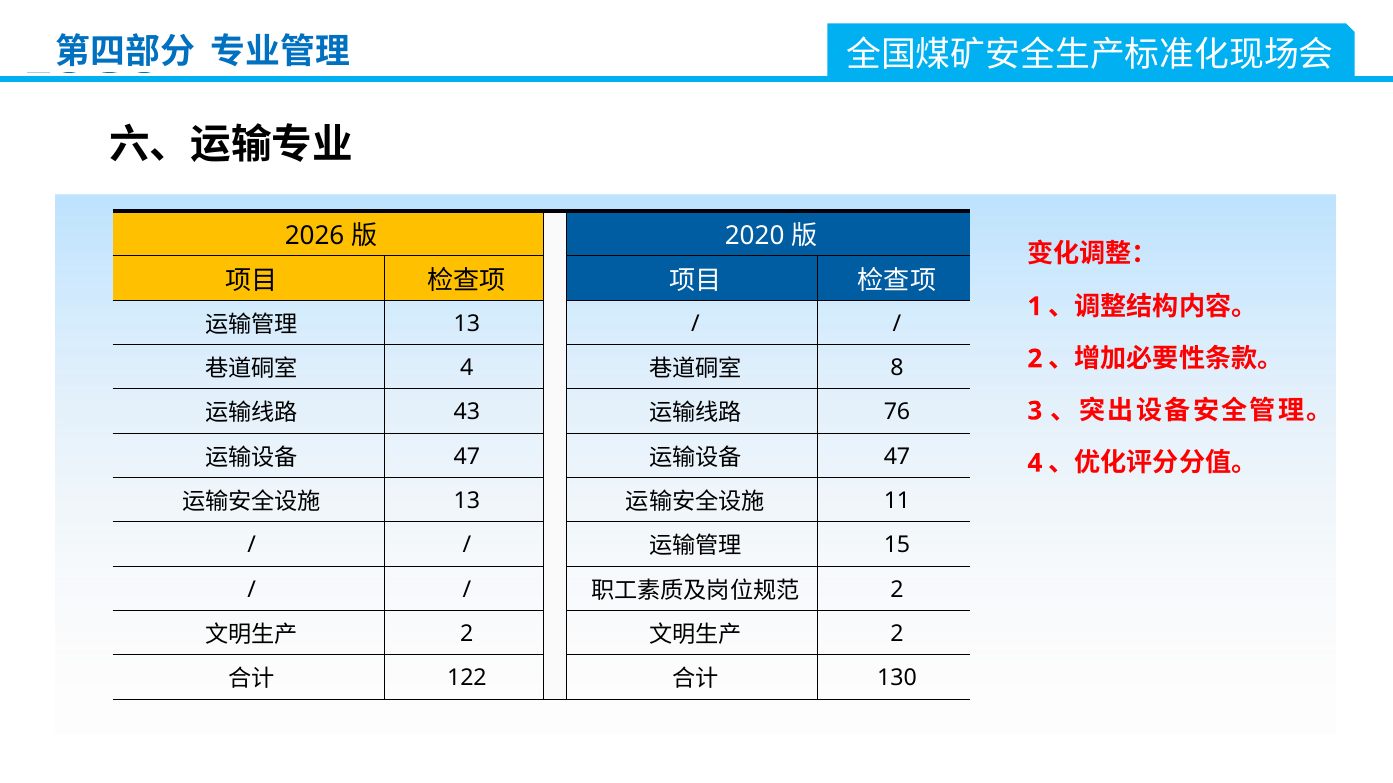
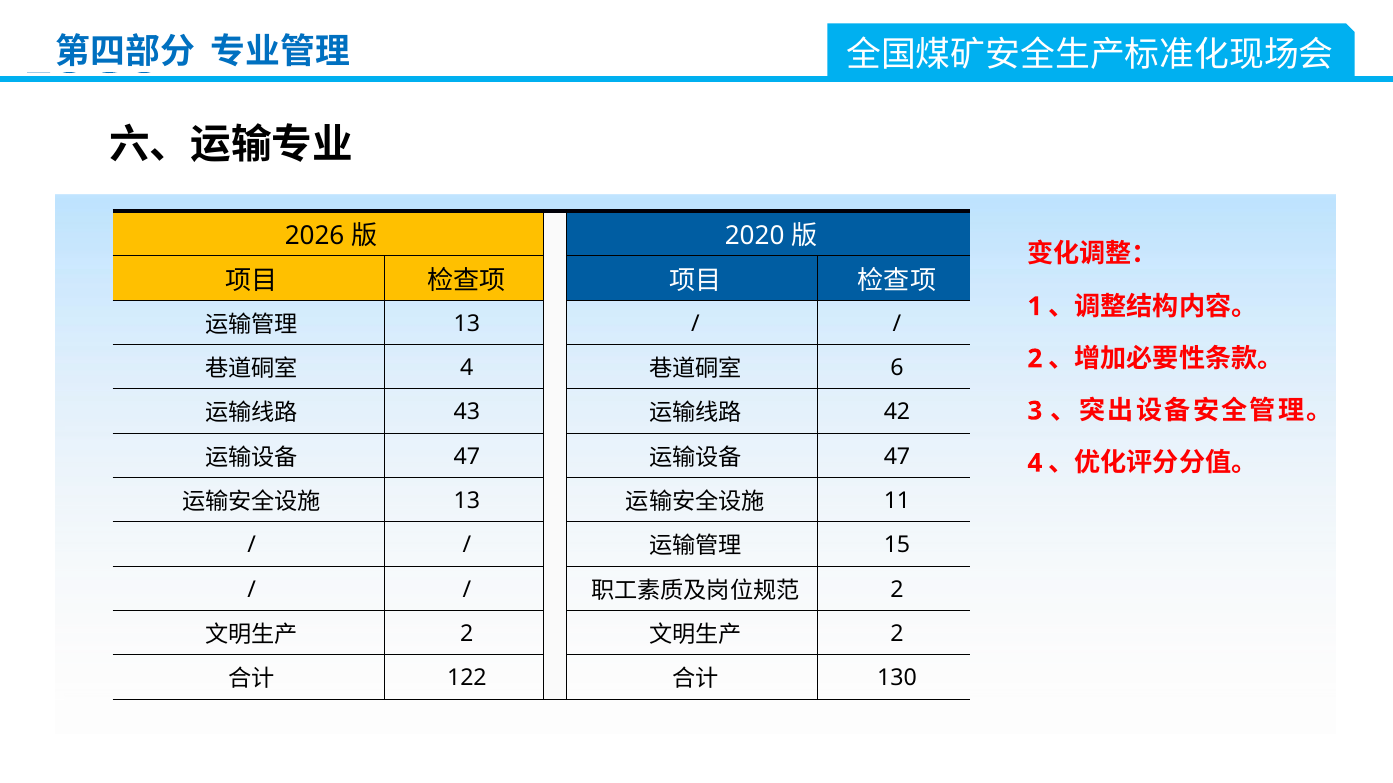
8: 8 -> 6 (897, 368)
76: 76 -> 42 (897, 412)
